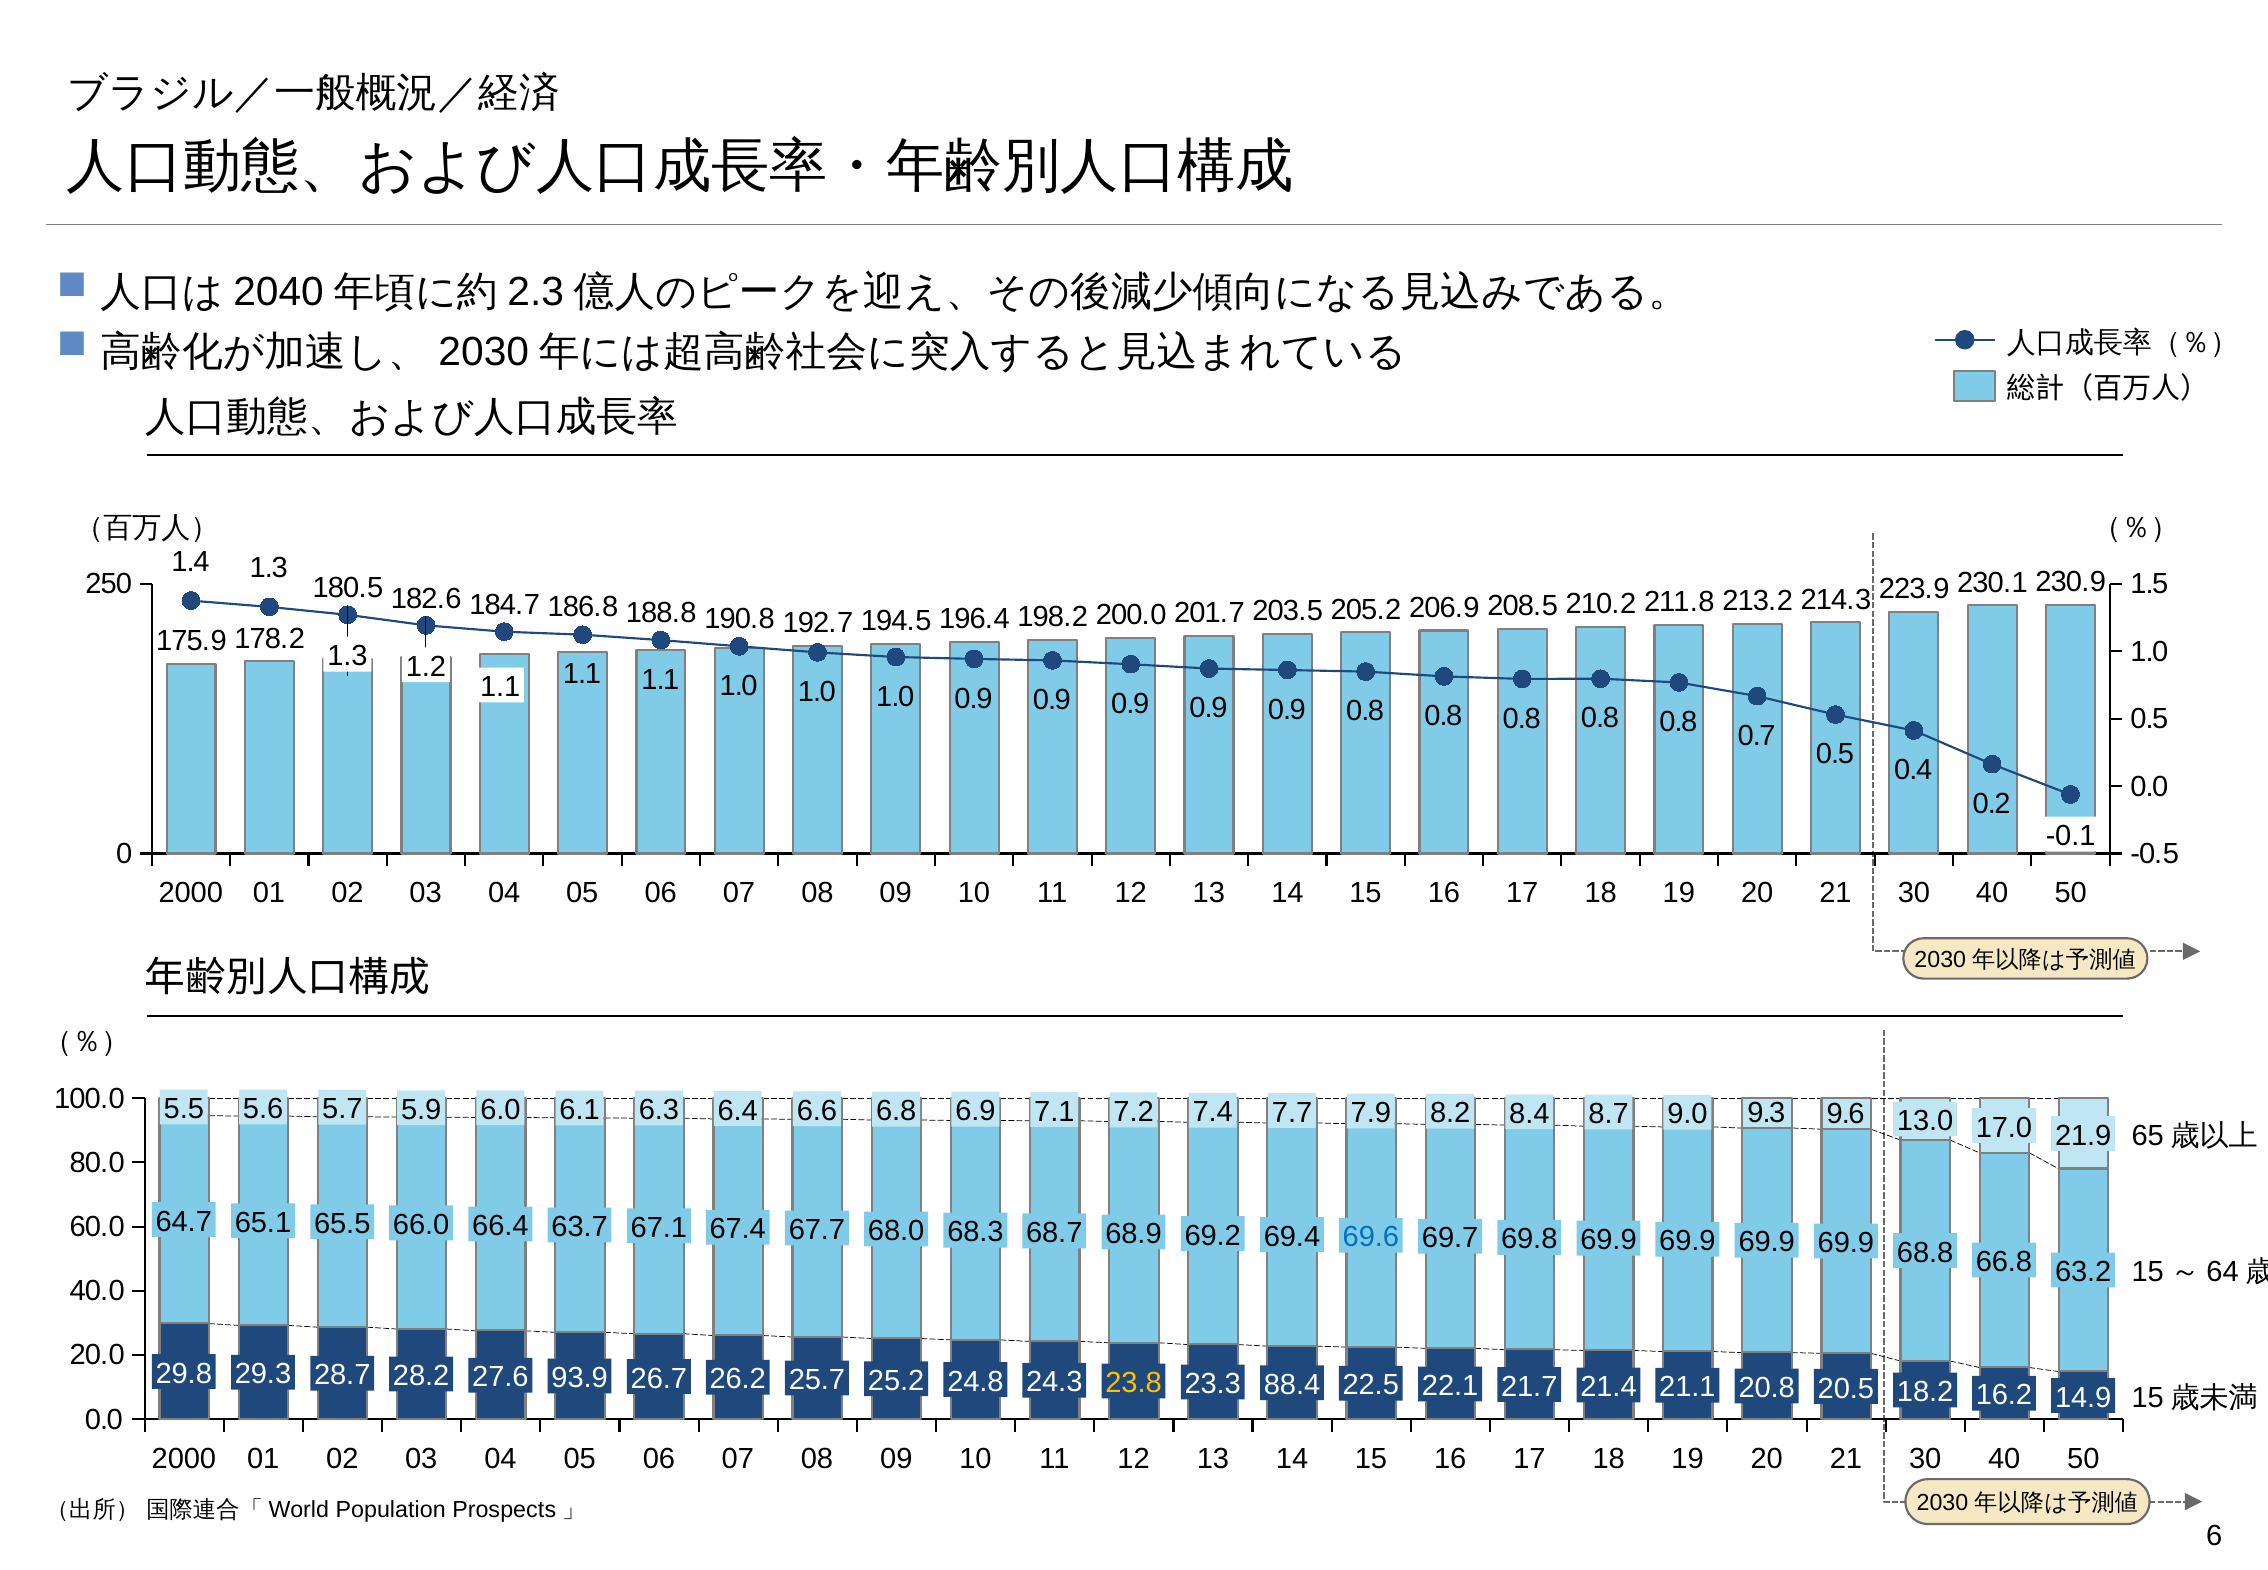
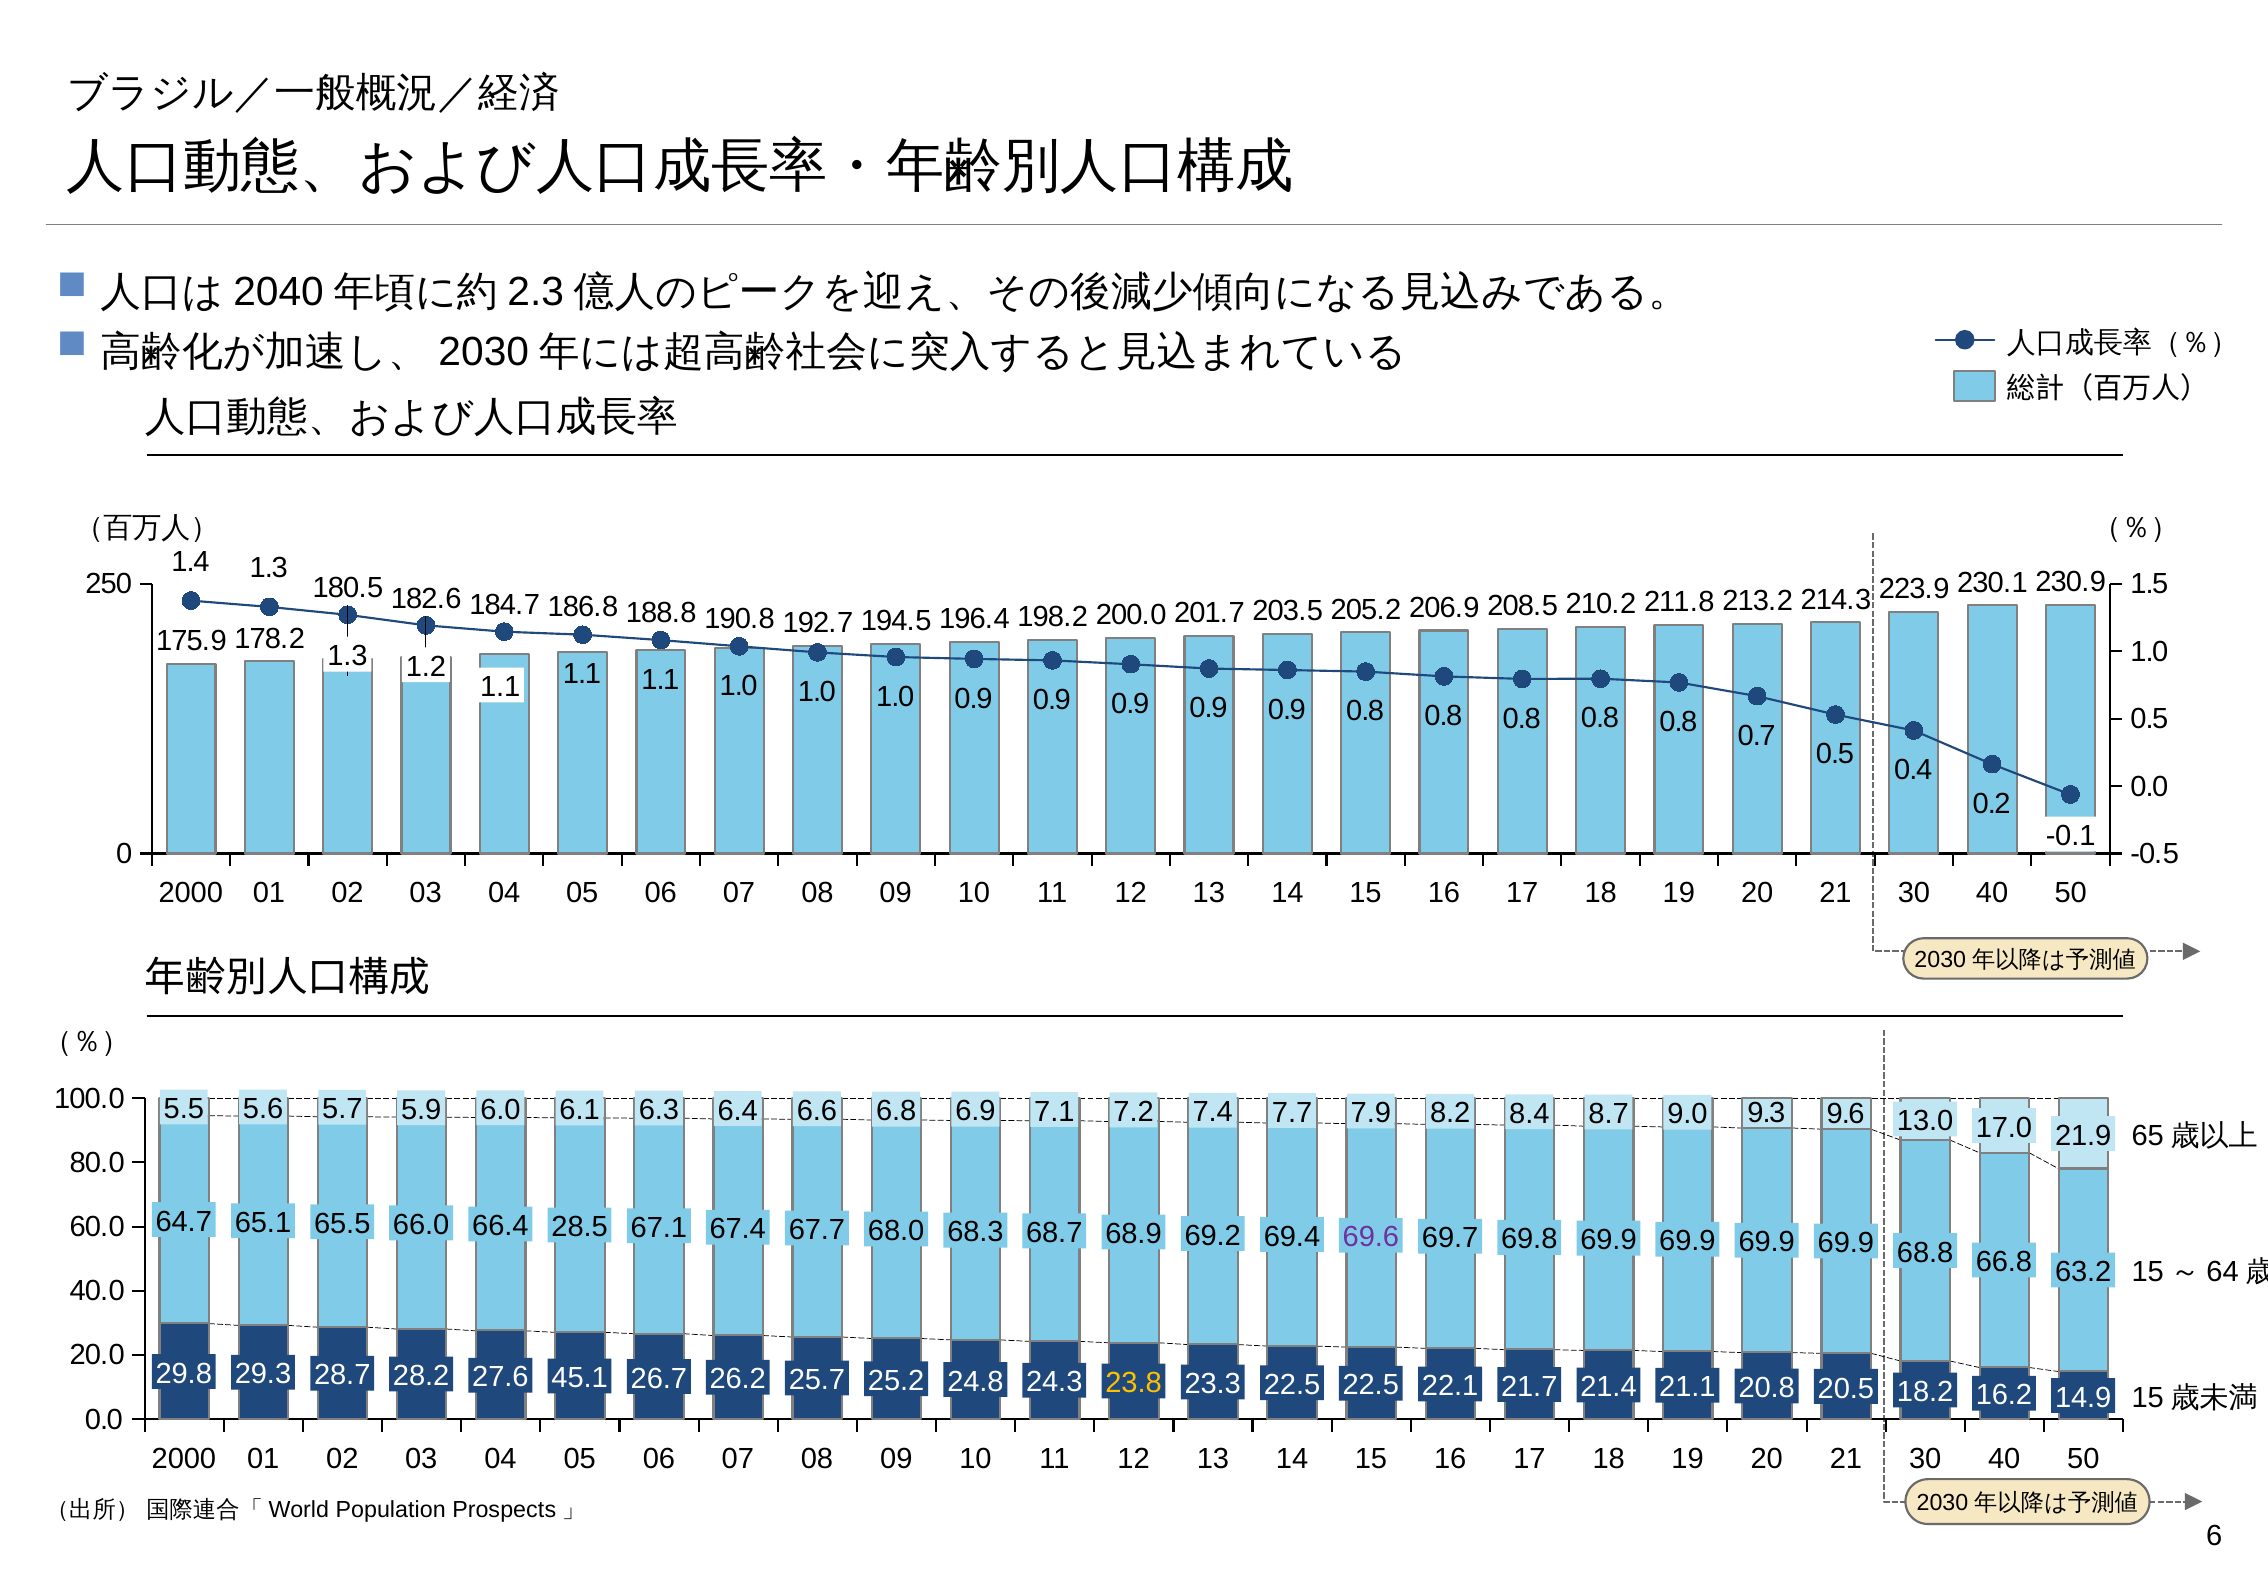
69.6 colour: blue -> purple (1371, 1237)
63.7: 63.7 -> 28.5 (580, 1227)
93.9: 93.9 -> 45.1 (580, 1378)
88.4: 88.4 -> 22.5 (1292, 1385)
